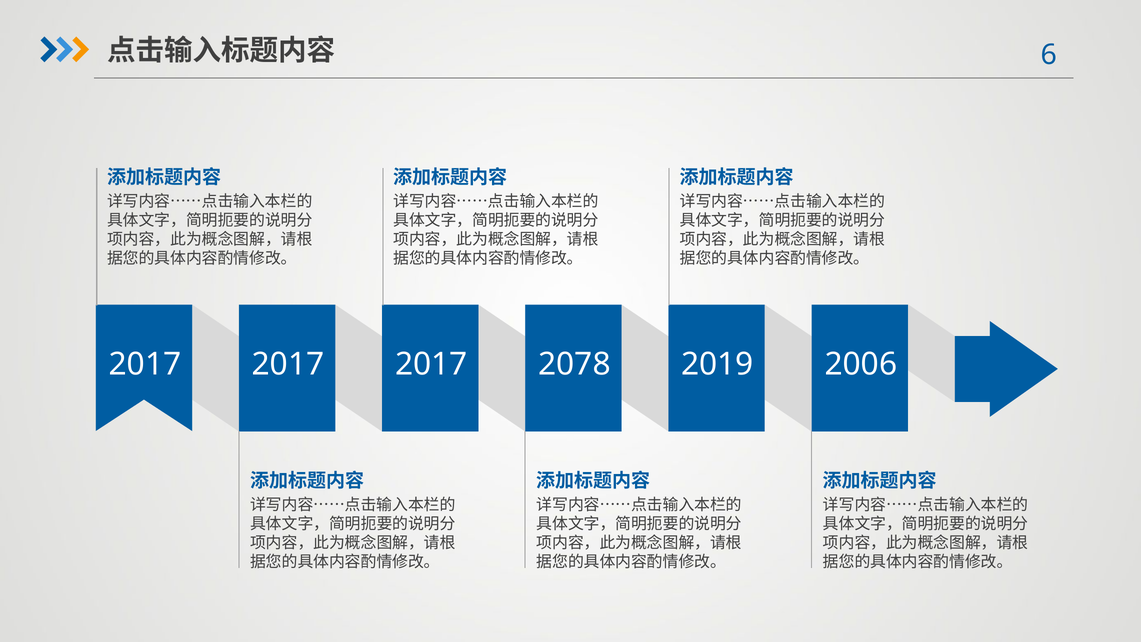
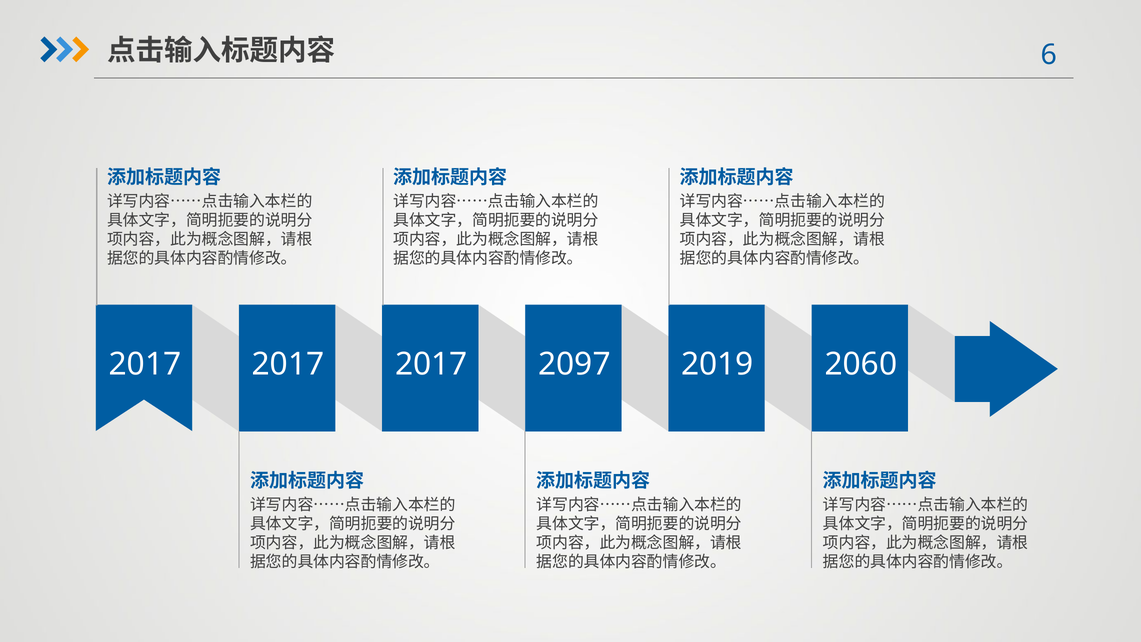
2078: 2078 -> 2097 (574, 364)
2006: 2006 -> 2060 (861, 364)
